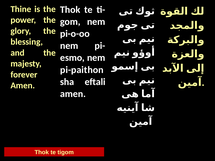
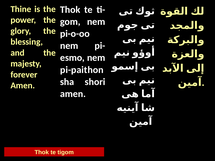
eftali: eftali -> shori (95, 82)
